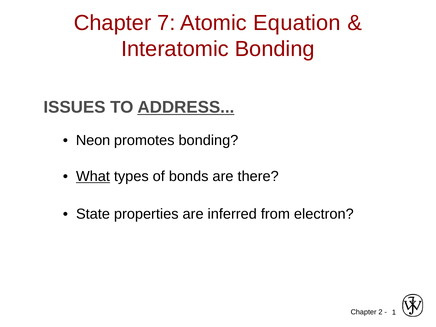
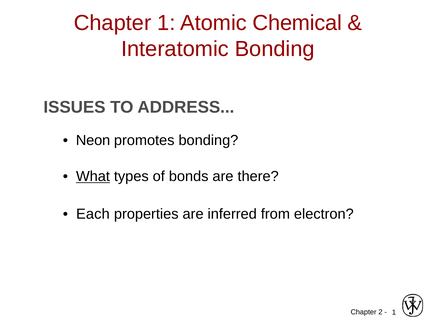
Chapter 7: 7 -> 1 (166, 23)
Equation: Equation -> Chemical (297, 23)
ADDRESS underline: present -> none (186, 107)
State: State -> Each (93, 214)
